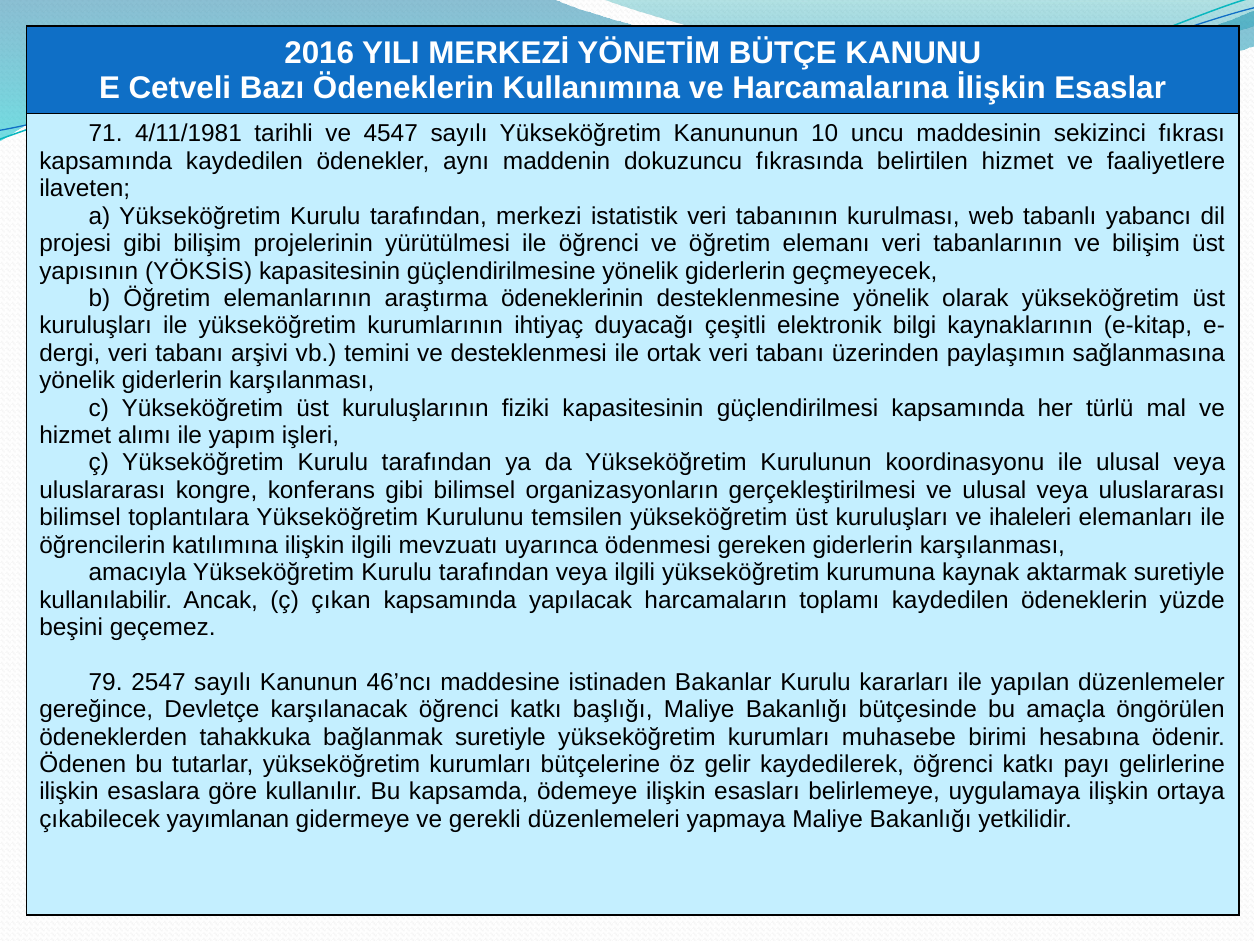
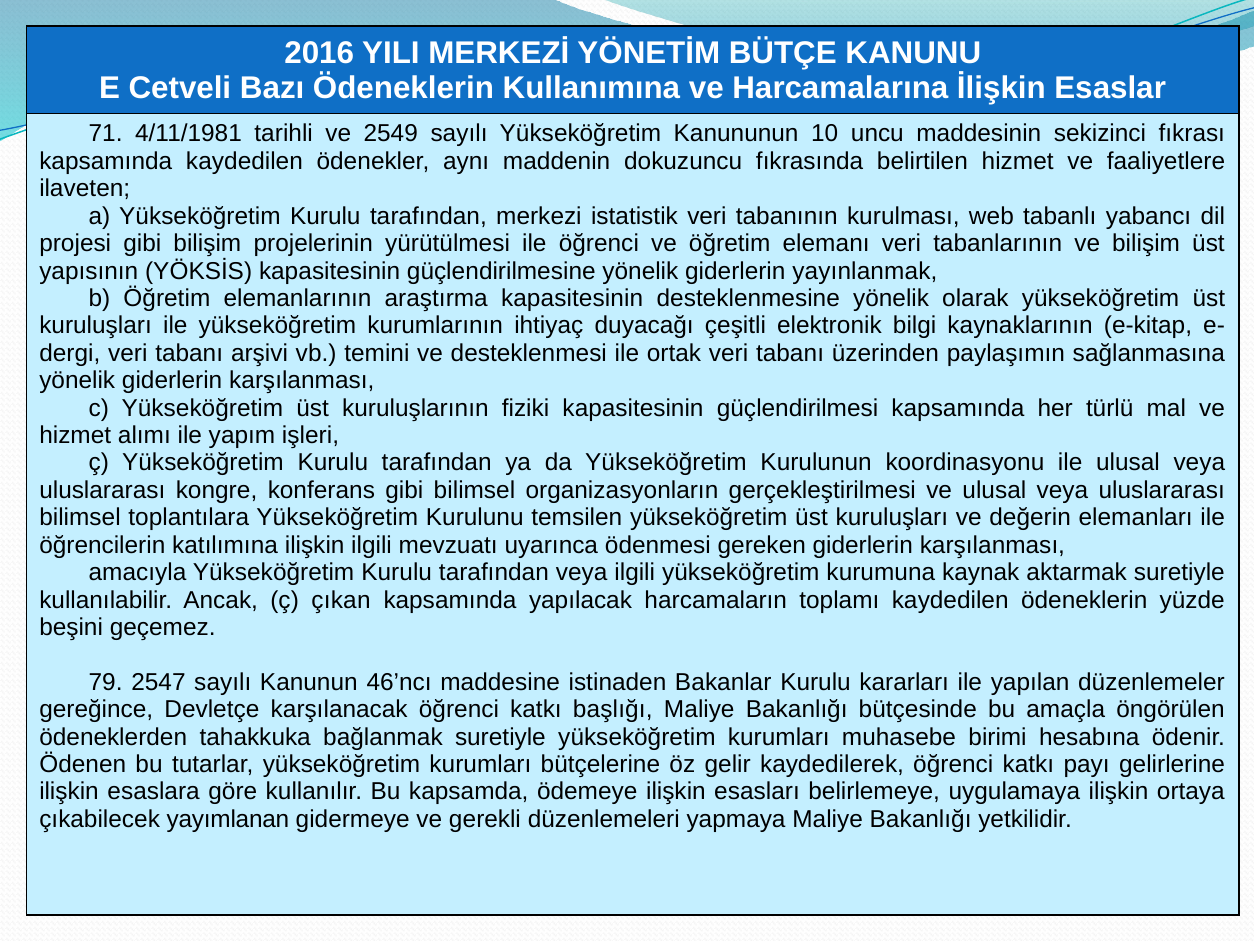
4547: 4547 -> 2549 (391, 134)
geçmeyecek: geçmeyecek -> yayınlanmak (865, 271)
araştırma ödeneklerinin: ödeneklerinin -> kapasitesinin (572, 298)
ihaleleri: ihaleleri -> değerin (1030, 517)
